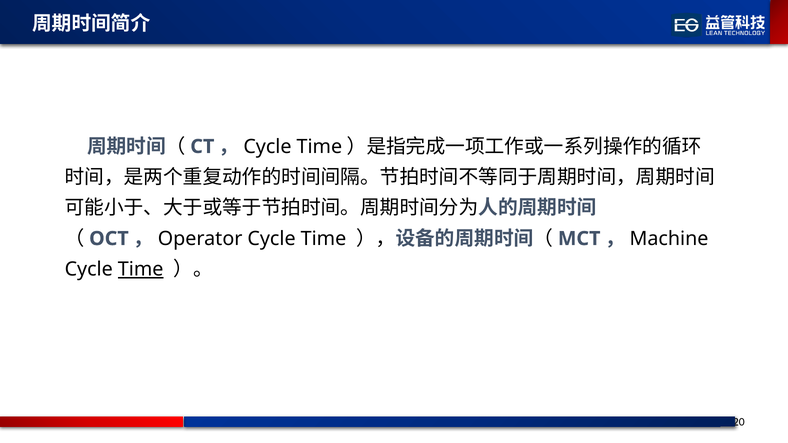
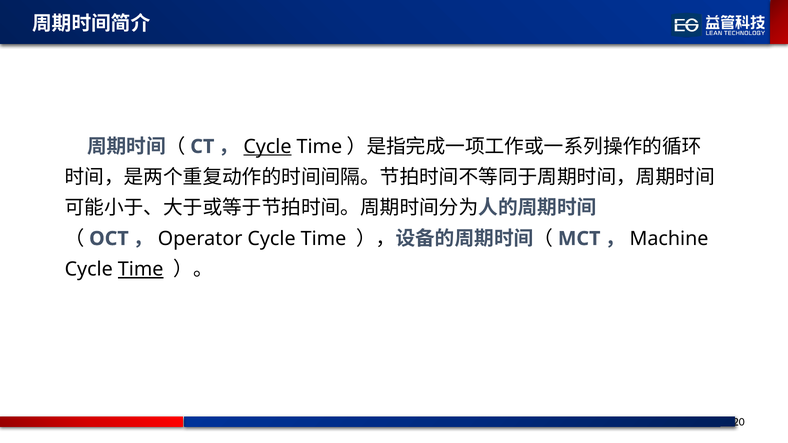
Cycle underline: none -> present (267, 147)
